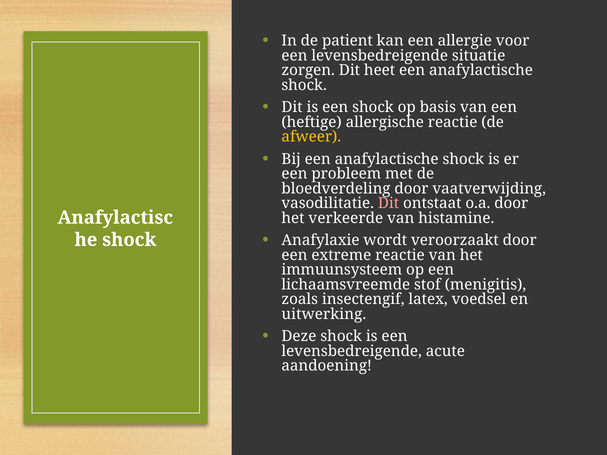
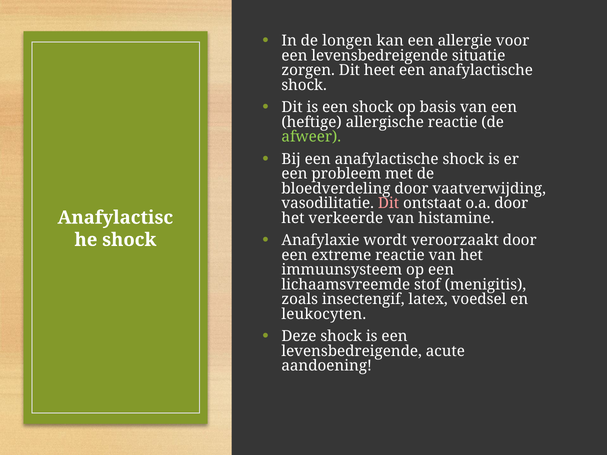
patient: patient -> longen (347, 41)
afweer colour: yellow -> light green (311, 137)
uitwerking: uitwerking -> leukocyten (324, 314)
